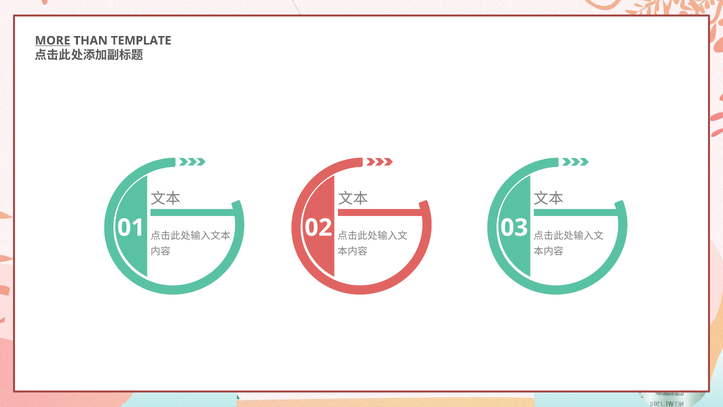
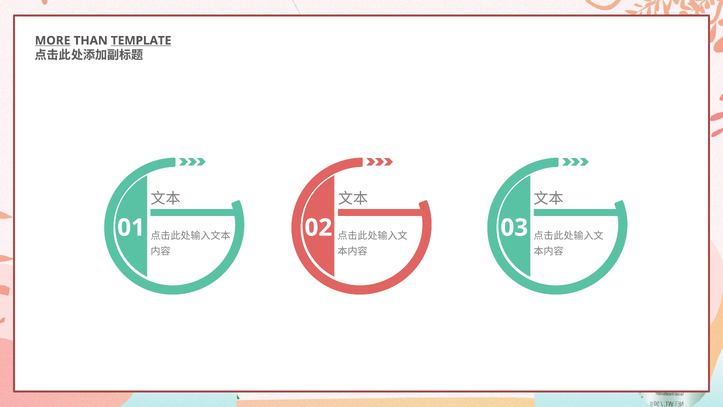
TEMPLATE underline: none -> present (141, 41)
